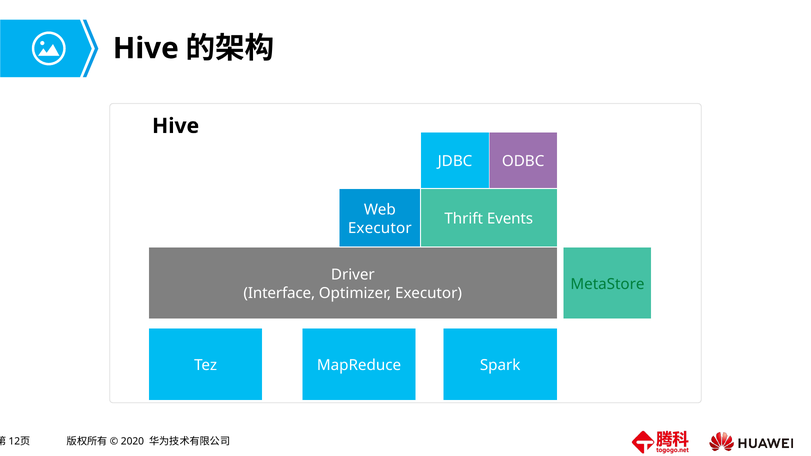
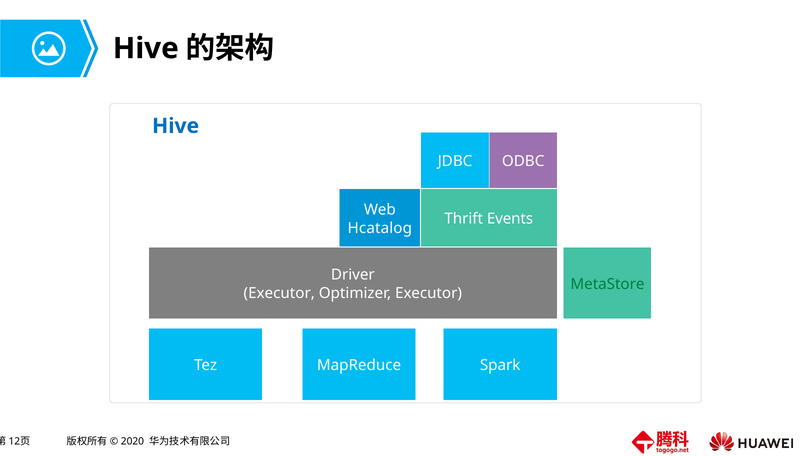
Hive colour: black -> blue (176, 126)
Executor: Executor -> Hcatalog (380, 228)
Interface: Interface -> Executor (279, 293)
